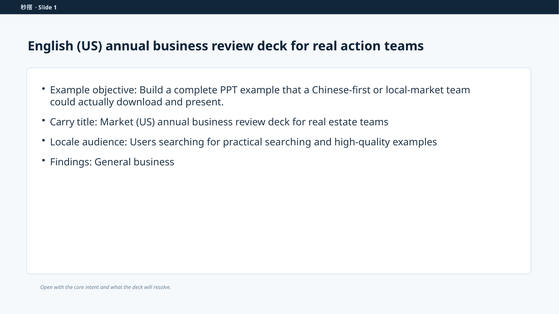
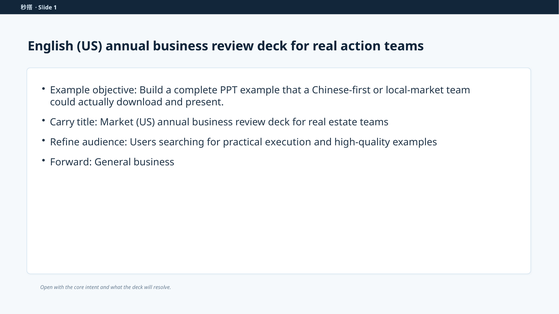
Locale: Locale -> Refine (65, 142)
practical searching: searching -> execution (288, 142)
Findings: Findings -> Forward (71, 162)
